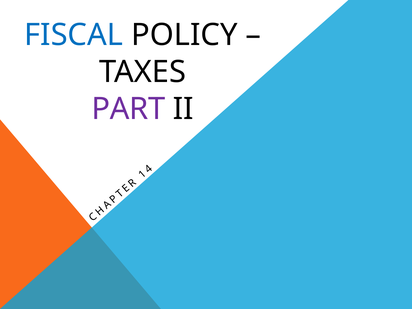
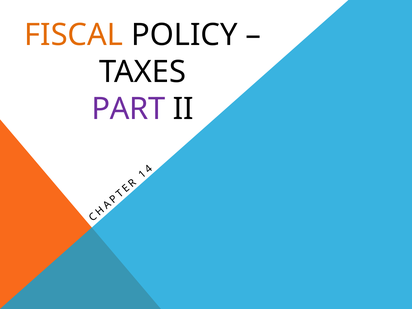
FISCAL colour: blue -> orange (74, 35)
